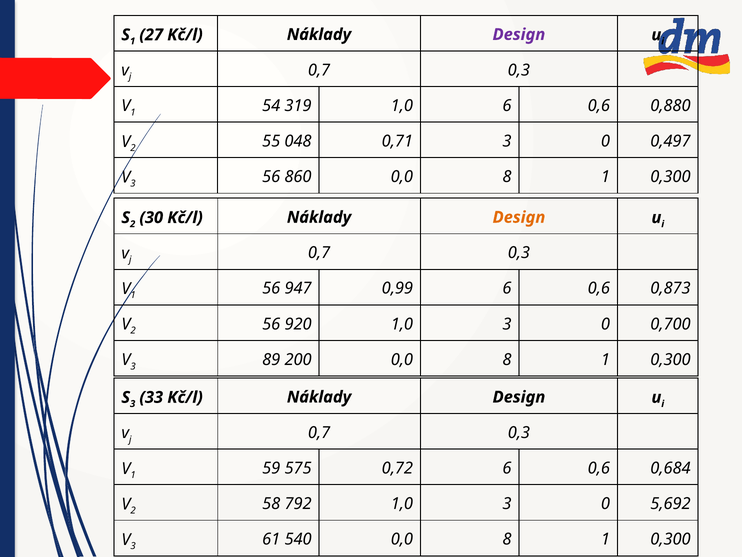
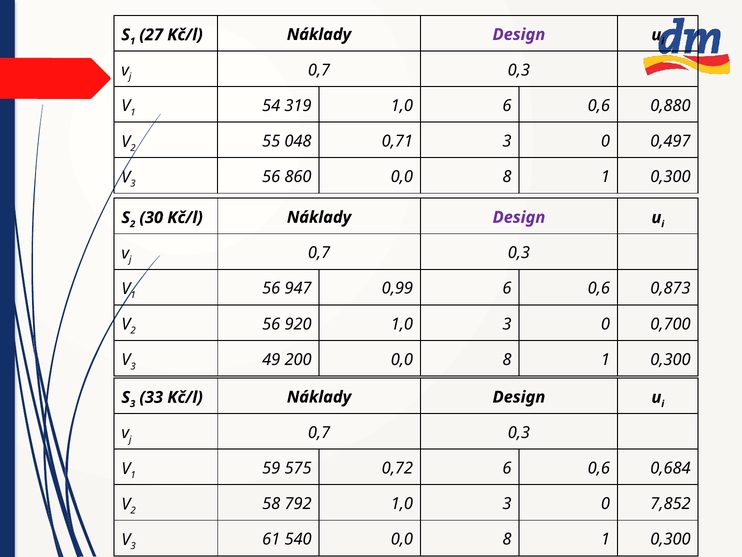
Design colour: orange -> purple (519, 217)
89: 89 -> 49 (271, 359)
5,692: 5,692 -> 7,852 (671, 503)
